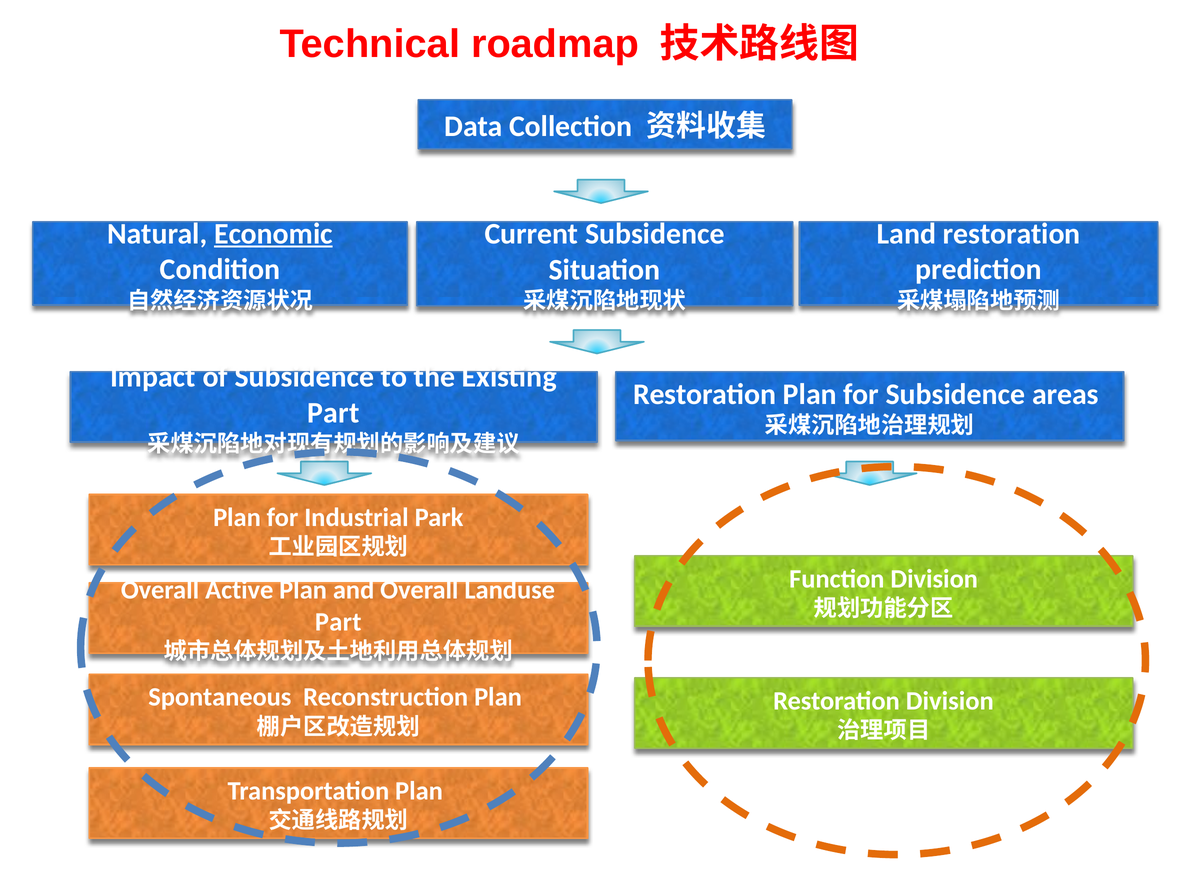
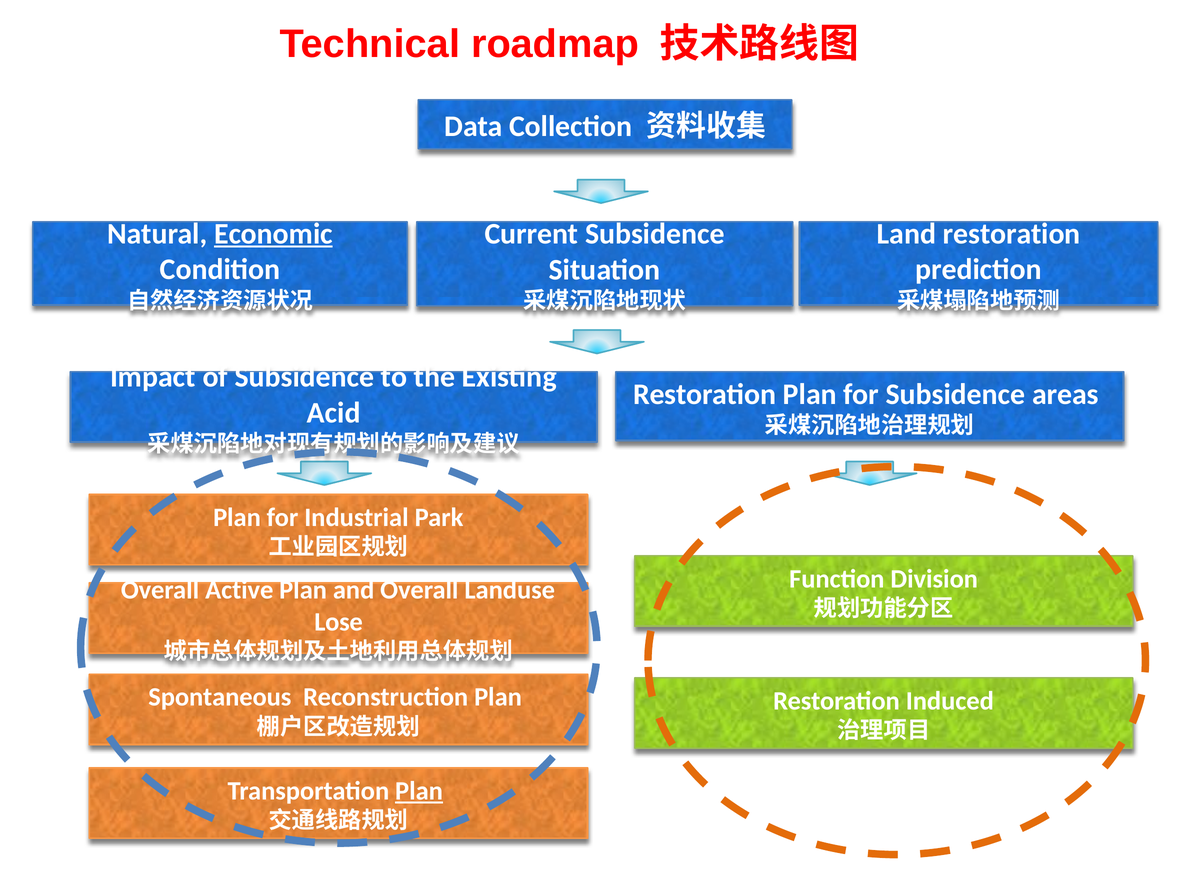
Part: Part -> Acid (334, 413)
Part: Part -> Lose (339, 622)
Restoration Division: Division -> Induced (950, 701)
Plan underline: none -> present (419, 792)
